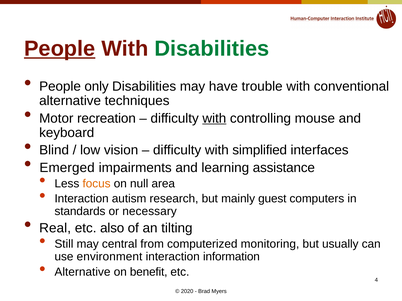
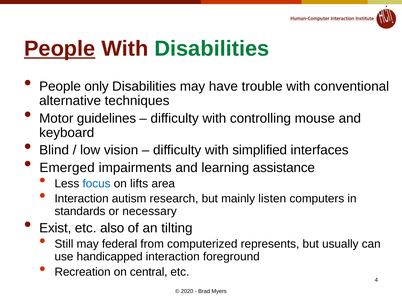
recreation: recreation -> guidelines (106, 119)
with underline: present -> none (214, 119)
focus colour: orange -> blue (97, 184)
null: null -> lifts (139, 184)
guest: guest -> listen (272, 199)
Real: Real -> Exist (55, 229)
central: central -> federal (120, 245)
monitoring: monitoring -> represents (270, 245)
environment: environment -> handicapped (110, 257)
information: information -> foreground (231, 257)
Alternative: Alternative -> Recreation (83, 272)
benefit: benefit -> central (149, 272)
